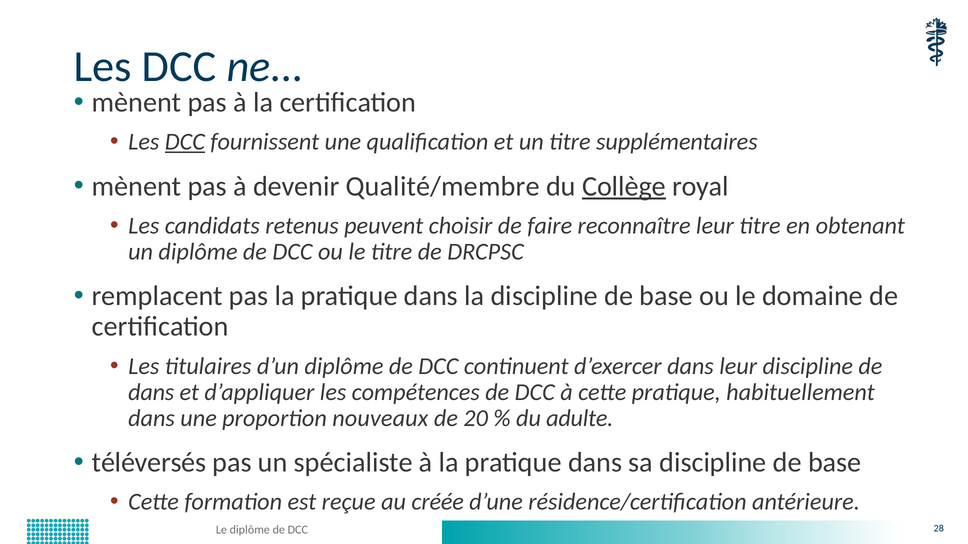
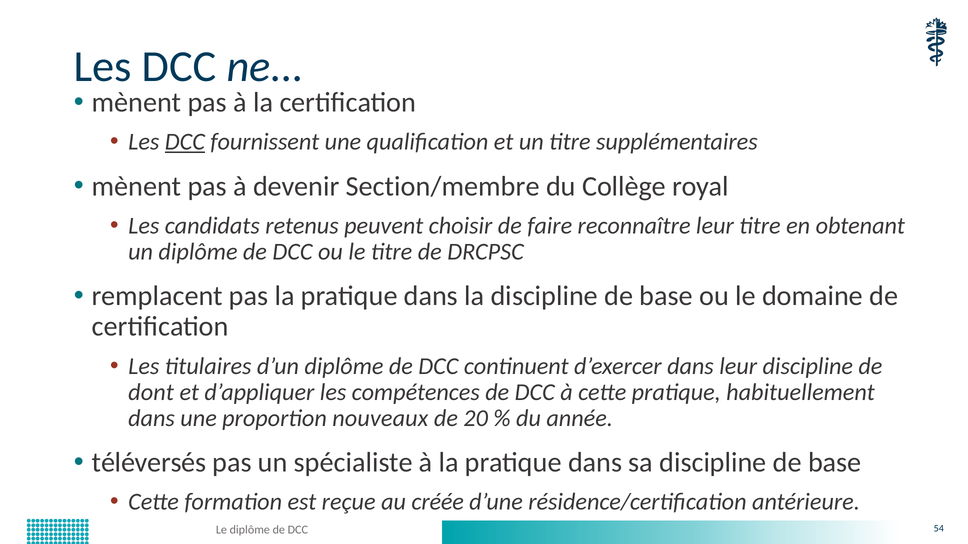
Qualité/membre: Qualité/membre -> Section/membre (443, 186)
Collège underline: present -> none (624, 186)
dans: dans -> dont (151, 392)
adulte: adulte -> année (580, 419)
28: 28 -> 54 (939, 529)
